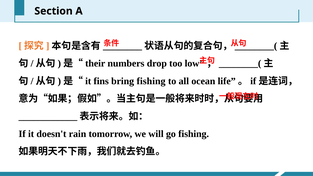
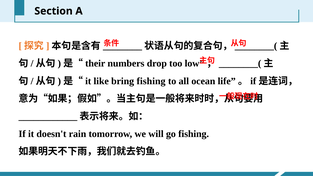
fins: fins -> like (101, 81)
